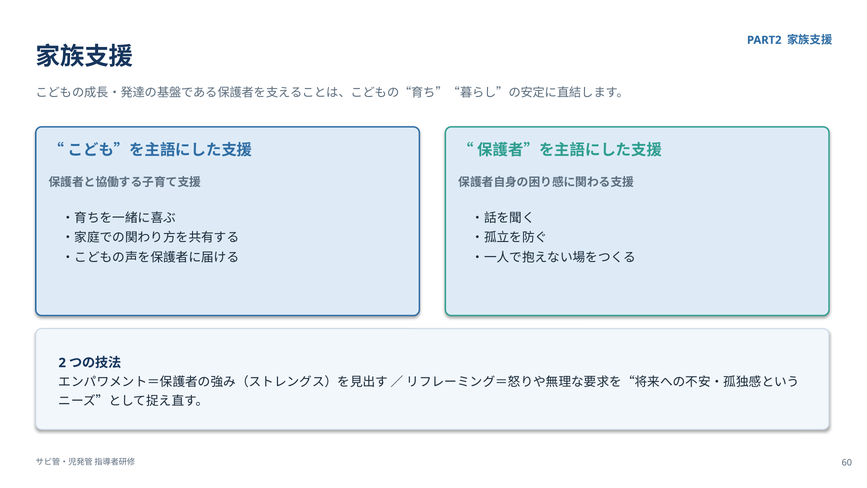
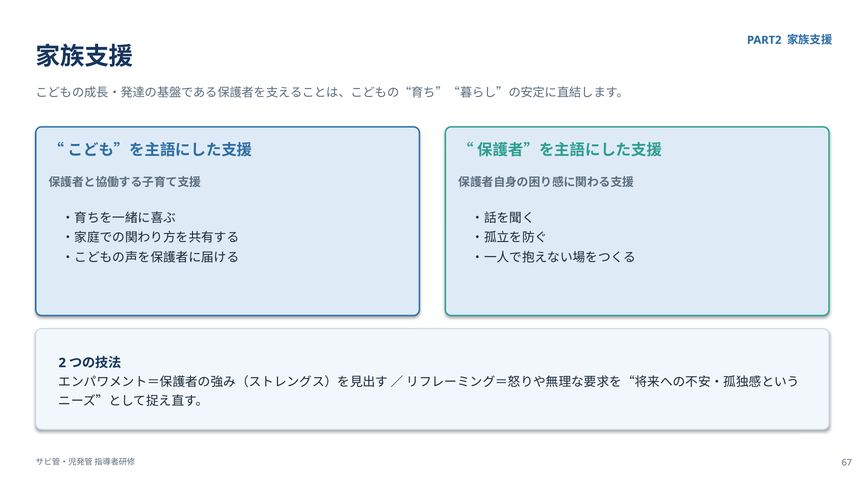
60: 60 -> 67 (847, 463)
